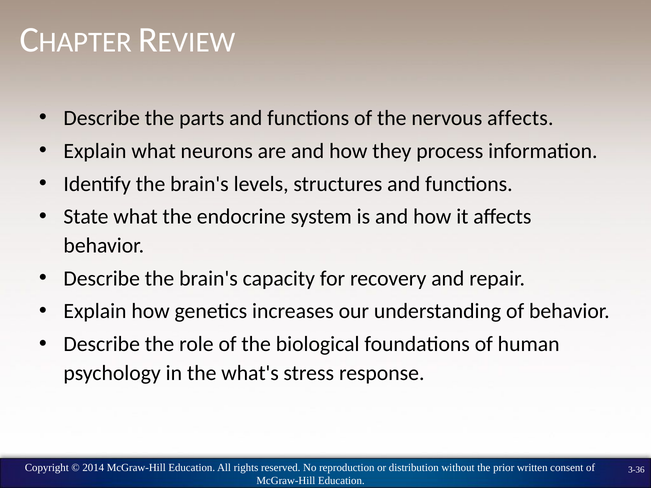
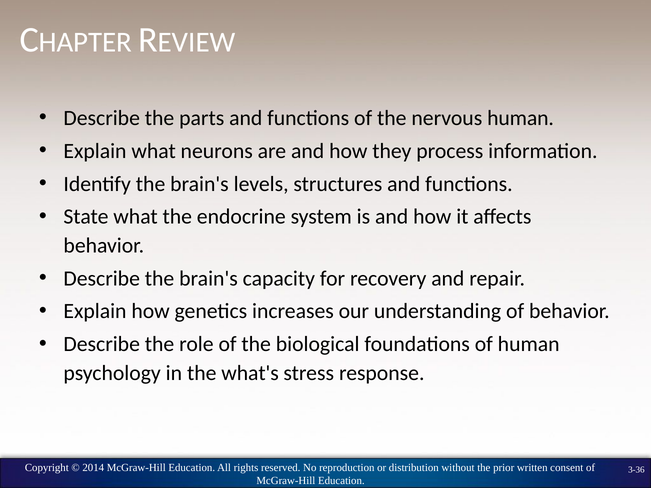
nervous affects: affects -> human (521, 118)
